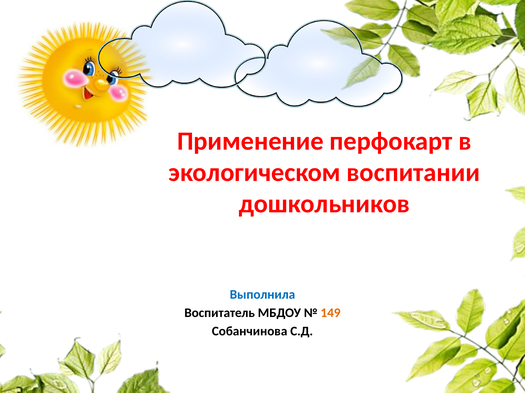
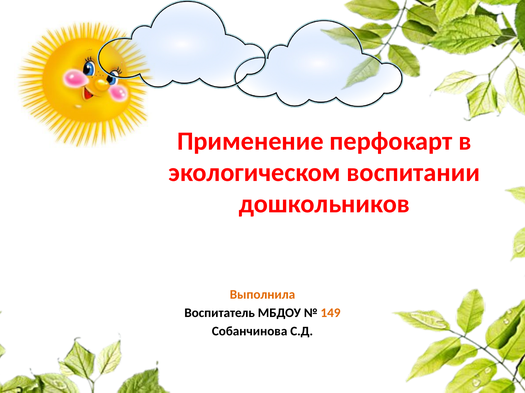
Выполнила colour: blue -> orange (262, 295)
